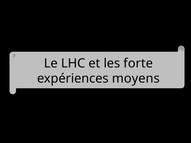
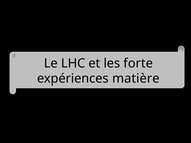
moyens: moyens -> matière (136, 79)
